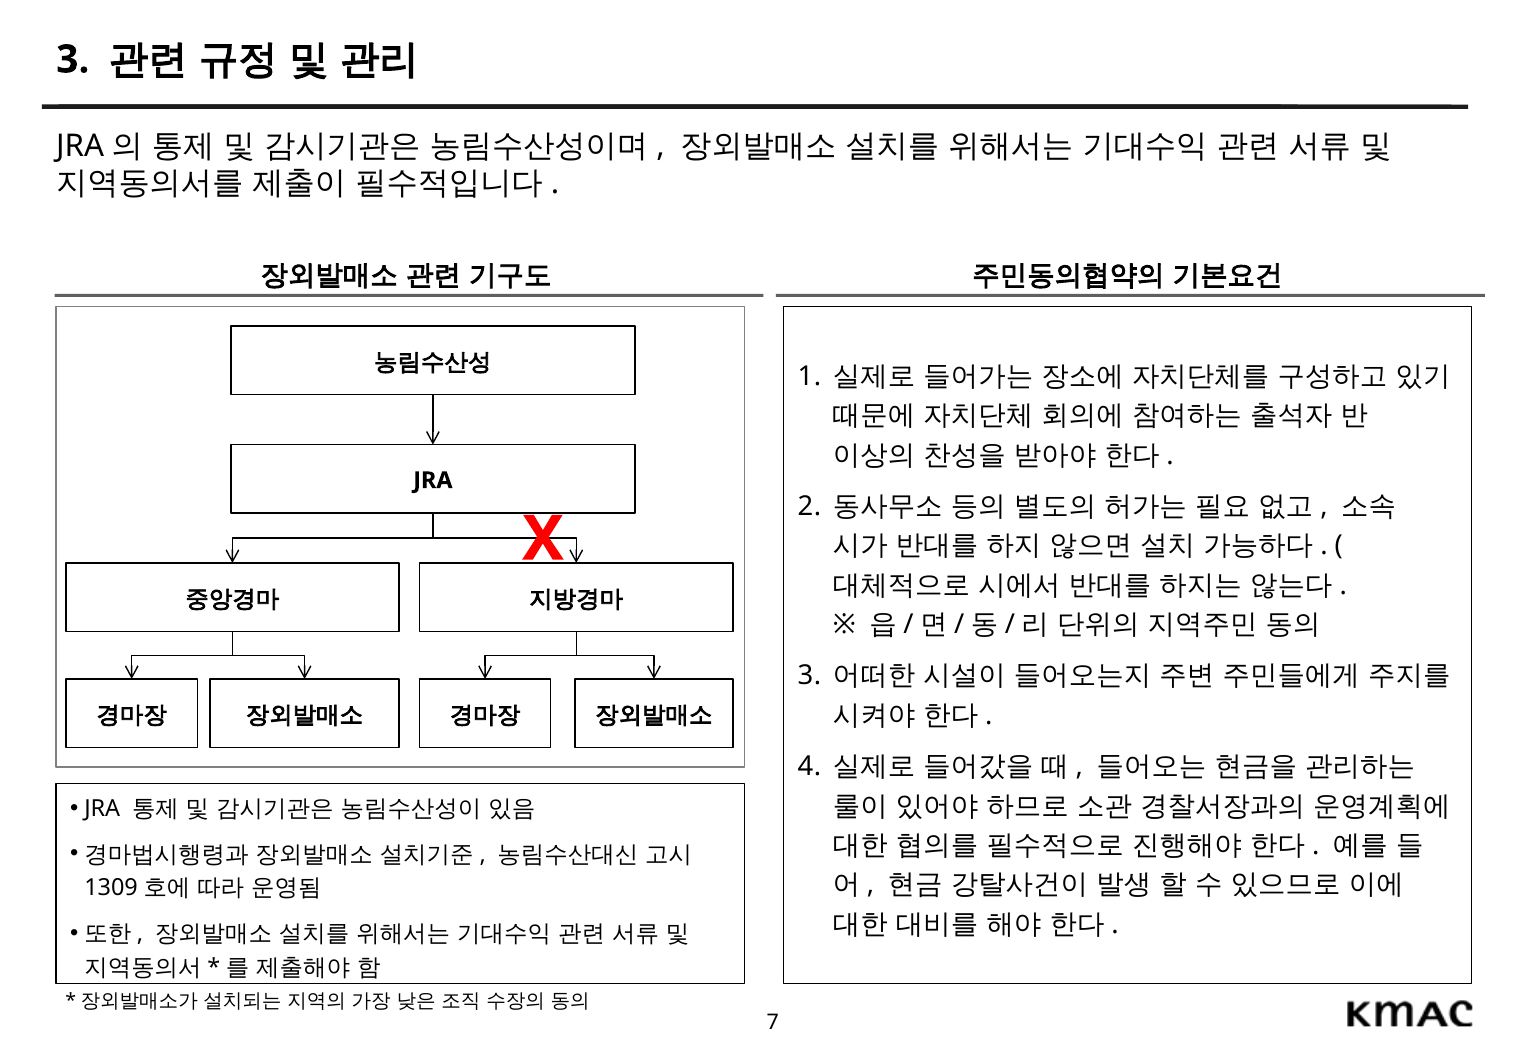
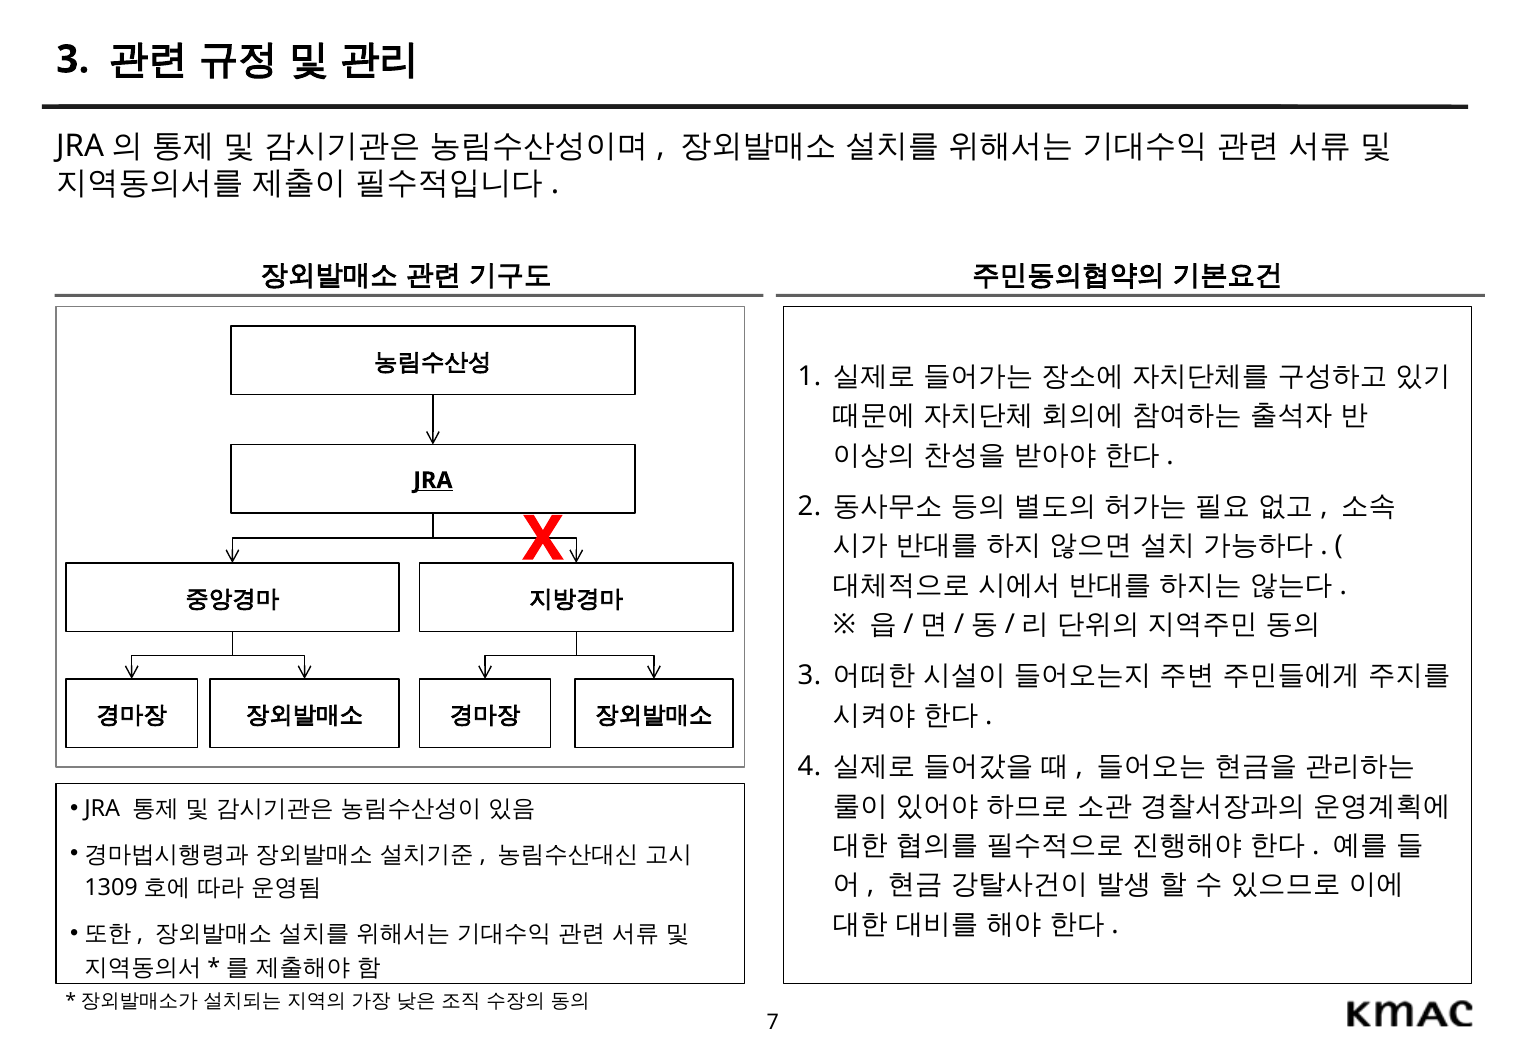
JRA underline: none -> present (433, 480)
